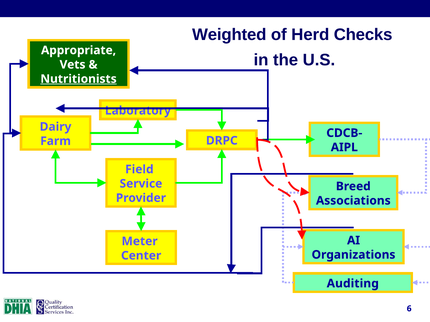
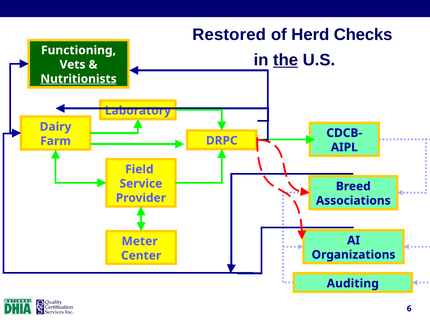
Weighted: Weighted -> Restored (229, 35)
Appropriate: Appropriate -> Functioning (79, 50)
the underline: none -> present (286, 60)
